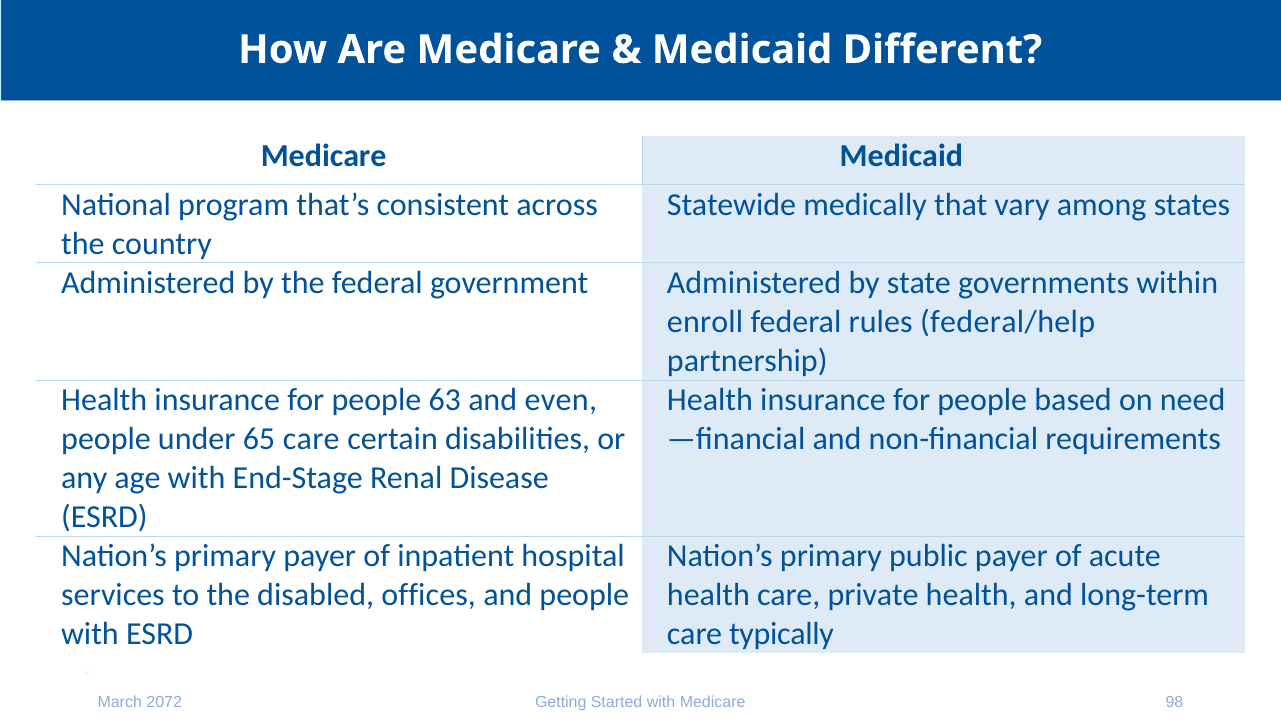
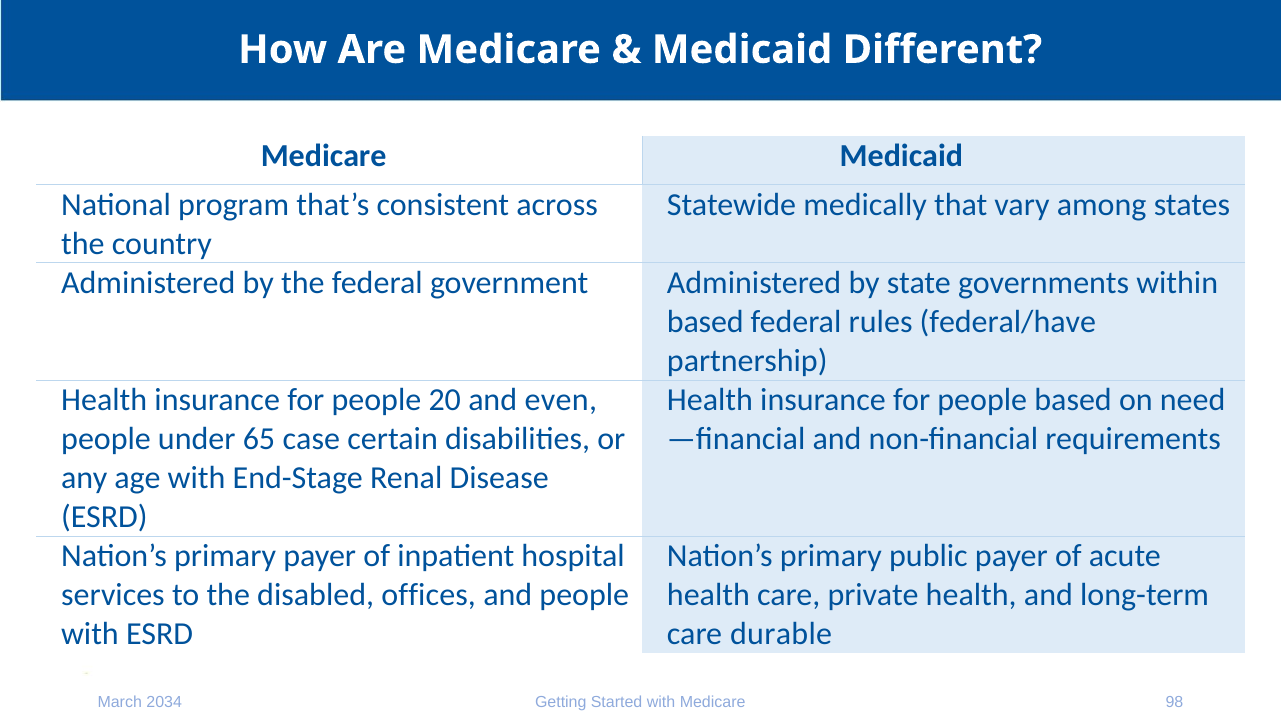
enroll: enroll -> based (705, 322)
federal/help: federal/help -> federal/have (1008, 322)
63: 63 -> 20 (445, 400)
65 care: care -> case (311, 439)
typically: typically -> durable (781, 635)
2072: 2072 -> 2034 (164, 702)
